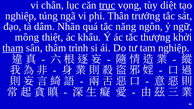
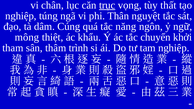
diệt: diệt -> thất (168, 5)
trưởng: trưởng -> nguyệt (146, 16)
Nhãn: Nhãn -> Cúng (69, 27)
thượng: thượng -> chuyển (155, 37)
tham underline: present -> none (13, 48)
